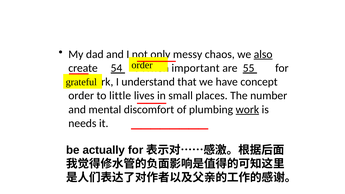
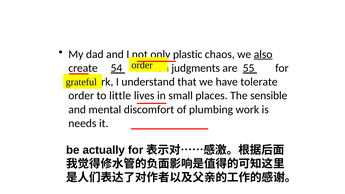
messy: messy -> plastic (188, 54)
important: important -> judgments (196, 68)
concept: concept -> tolerate (259, 82)
number: number -> sensible (269, 96)
work underline: present -> none (247, 109)
